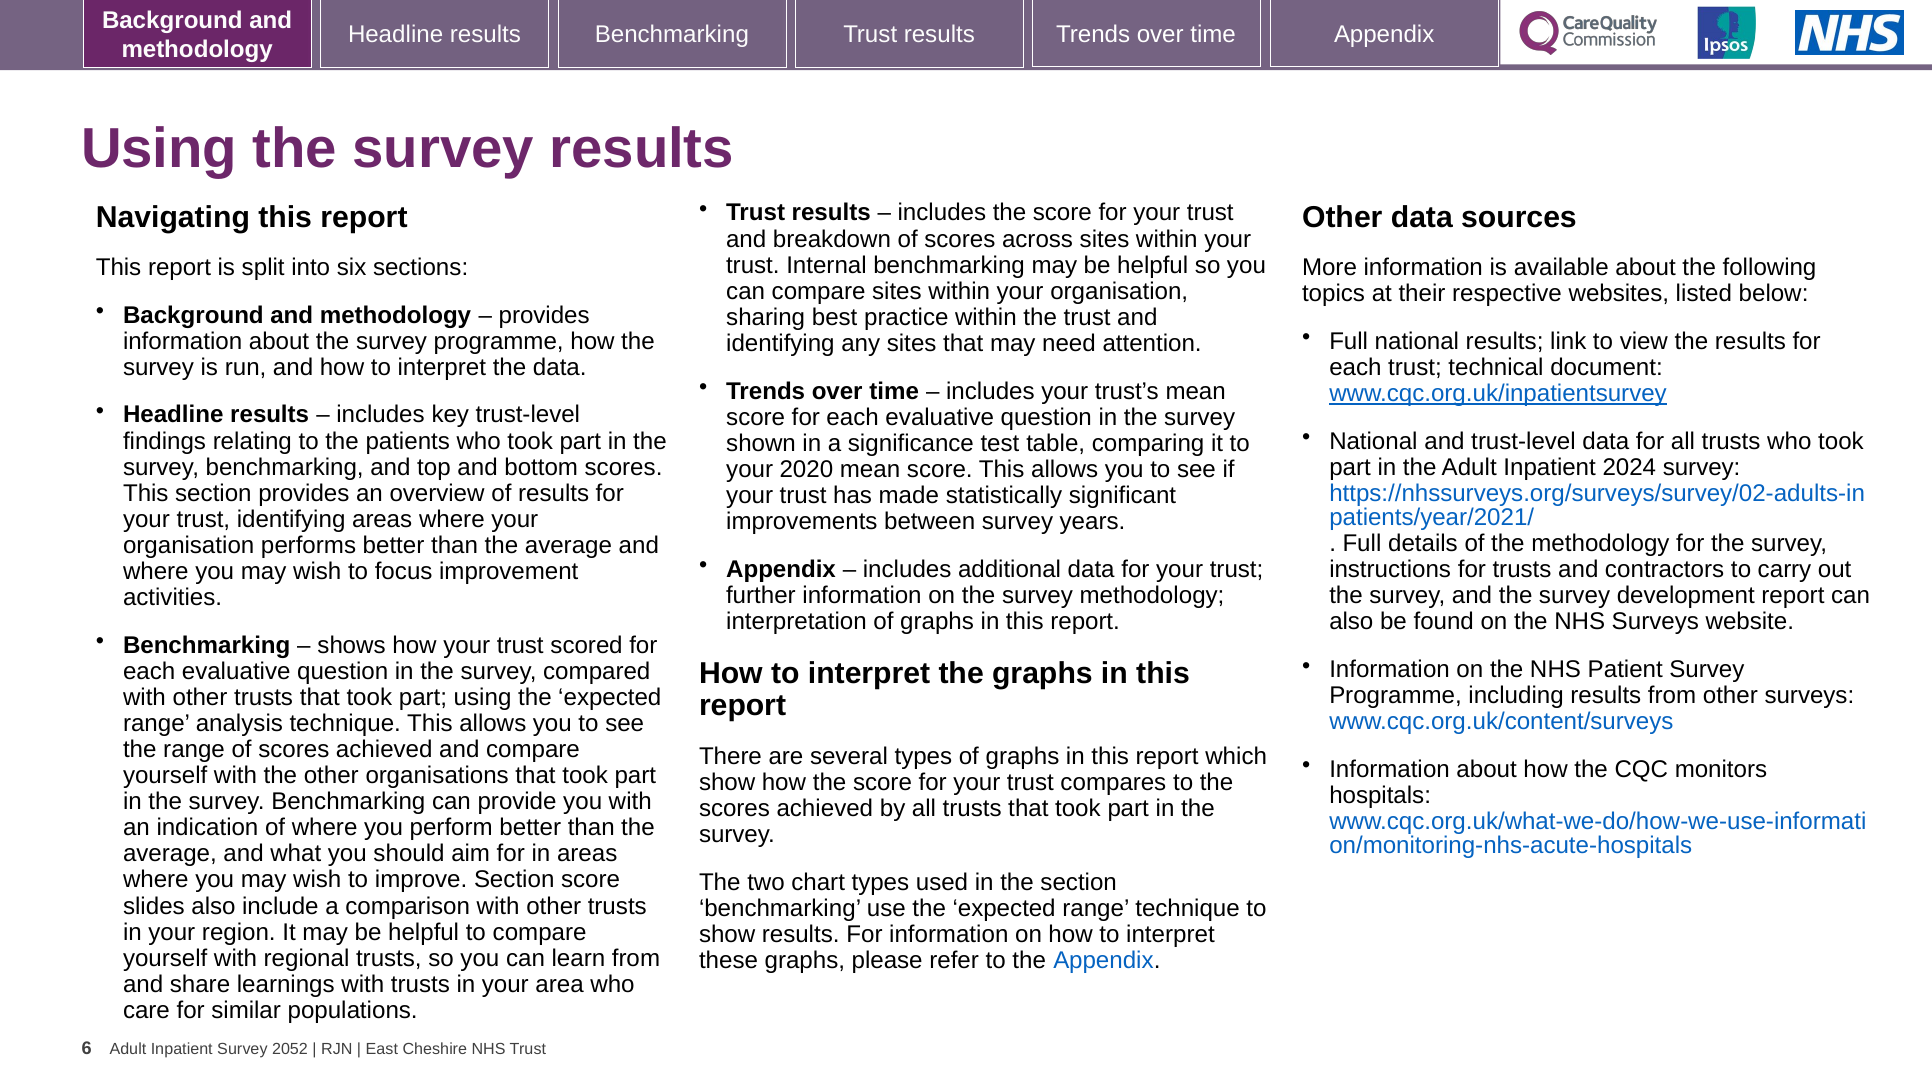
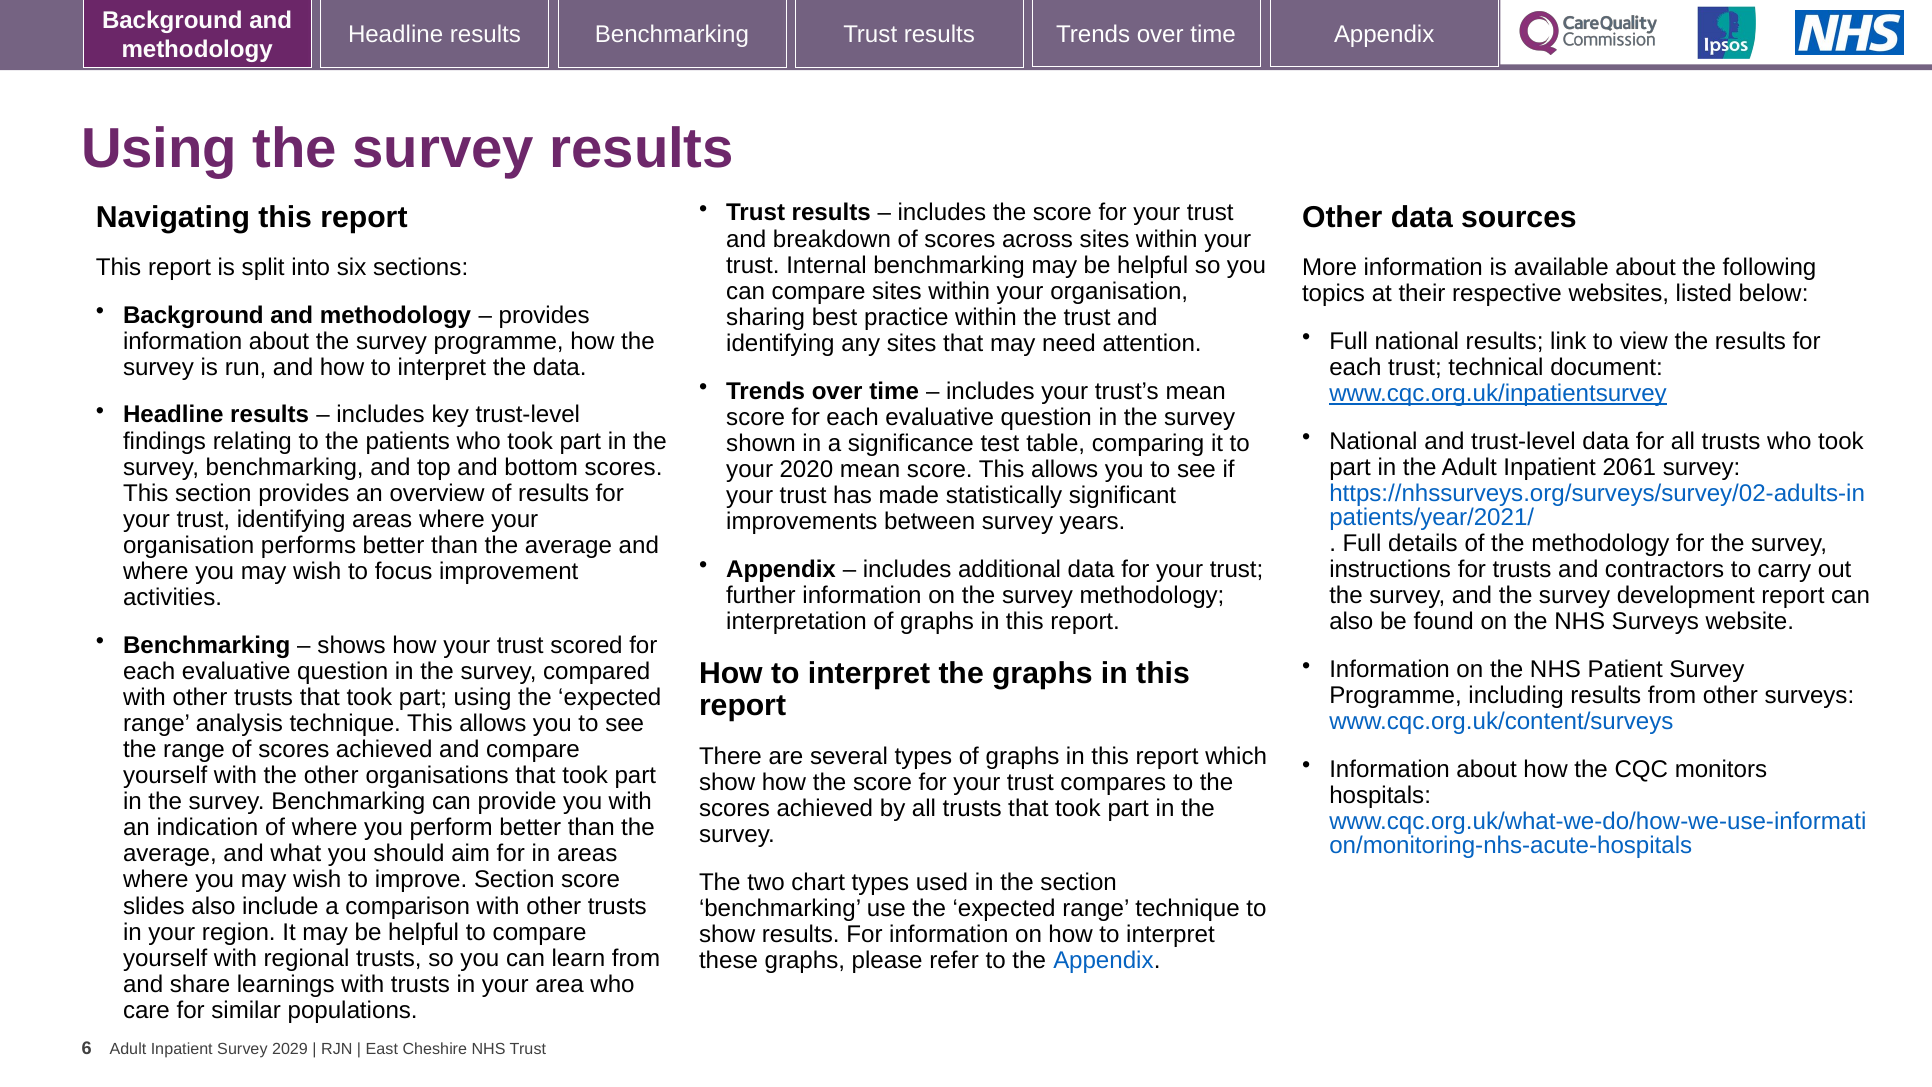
2024: 2024 -> 2061 (1629, 467)
2052: 2052 -> 2029 (290, 1049)
